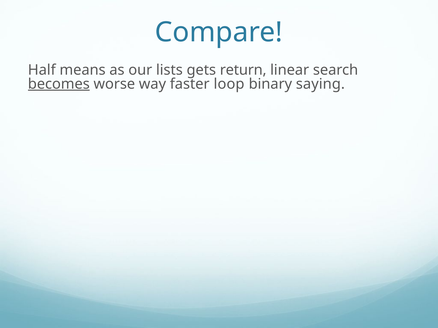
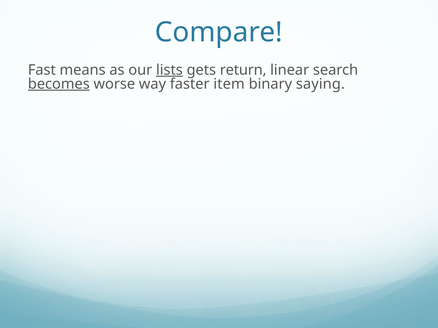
Half: Half -> Fast (42, 70)
lists underline: none -> present (169, 70)
loop: loop -> item (229, 84)
